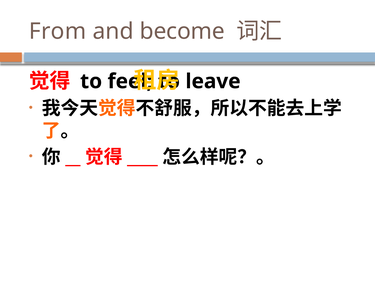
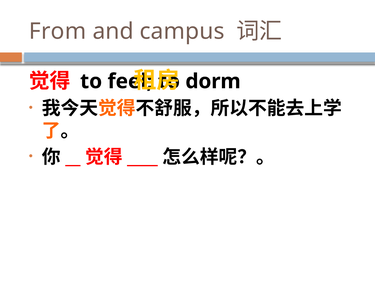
become: become -> campus (182, 31)
leave: leave -> dorm (213, 81)
